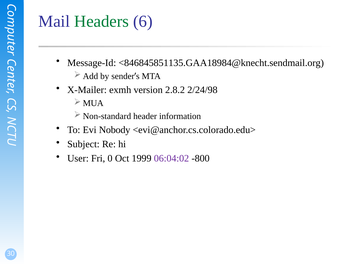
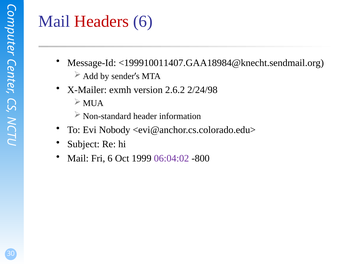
Headers colour: green -> red (102, 21)
<846845851135.GAA18984@knecht.sendmail.org: <846845851135.GAA18984@knecht.sendmail.org -> <199910011407.GAA18984@knecht.sendmail.org (221, 63)
2.8.2: 2.8.2 -> 2.6.2 (175, 90)
User: User -> Mail (78, 159)
Fri 0: 0 -> 6 (110, 159)
